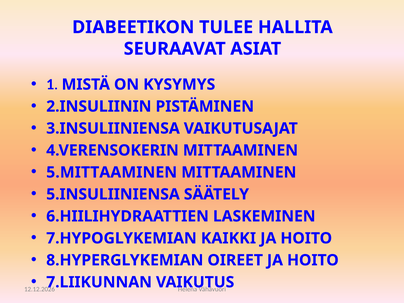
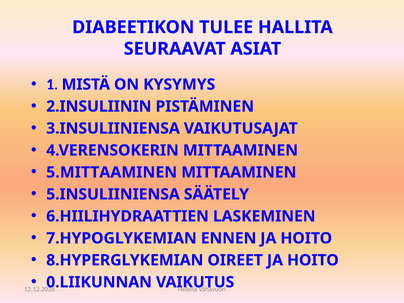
KAIKKI: KAIKKI -> ENNEN (229, 238)
7.LIIKUNNAN: 7.LIIKUNNAN -> 0.LIIKUNNAN (99, 282)
